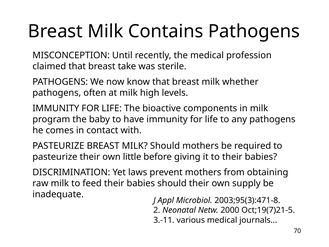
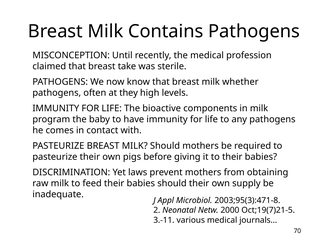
at milk: milk -> they (129, 93)
little: little -> pigs (132, 157)
